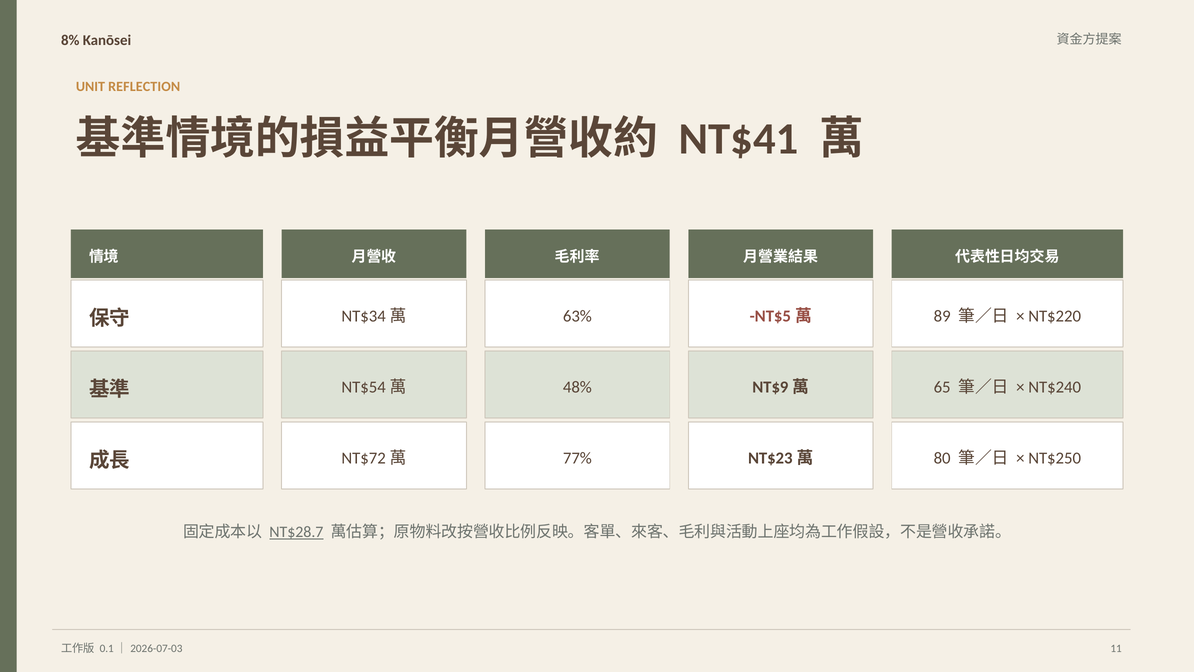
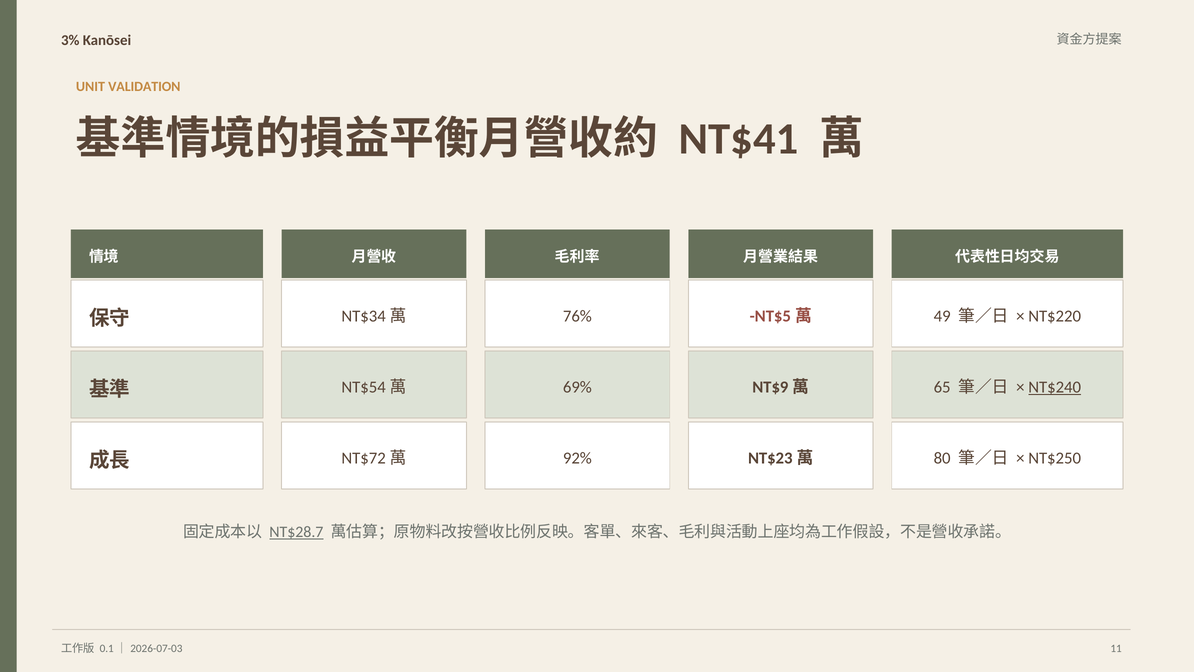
8%: 8% -> 3% (70, 41)
REFLECTION: REFLECTION -> VALIDATION (144, 87)
63%: 63% -> 76% (577, 316)
89: 89 -> 49 (942, 316)
48%: 48% -> 69% (577, 387)
NT$240 underline: none -> present (1055, 387)
77%: 77% -> 92% (577, 458)
